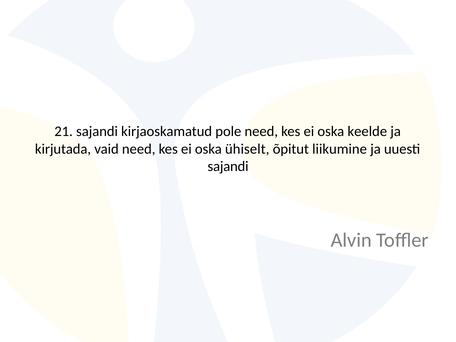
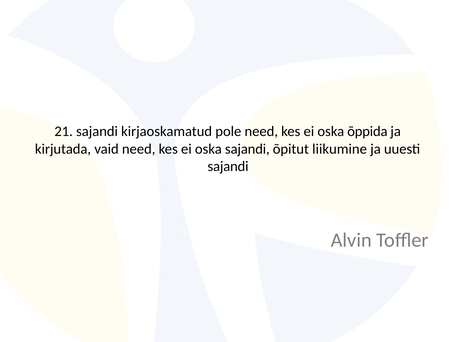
keelde: keelde -> õppida (367, 131)
oska ühiselt: ühiselt -> sajandi (247, 149)
